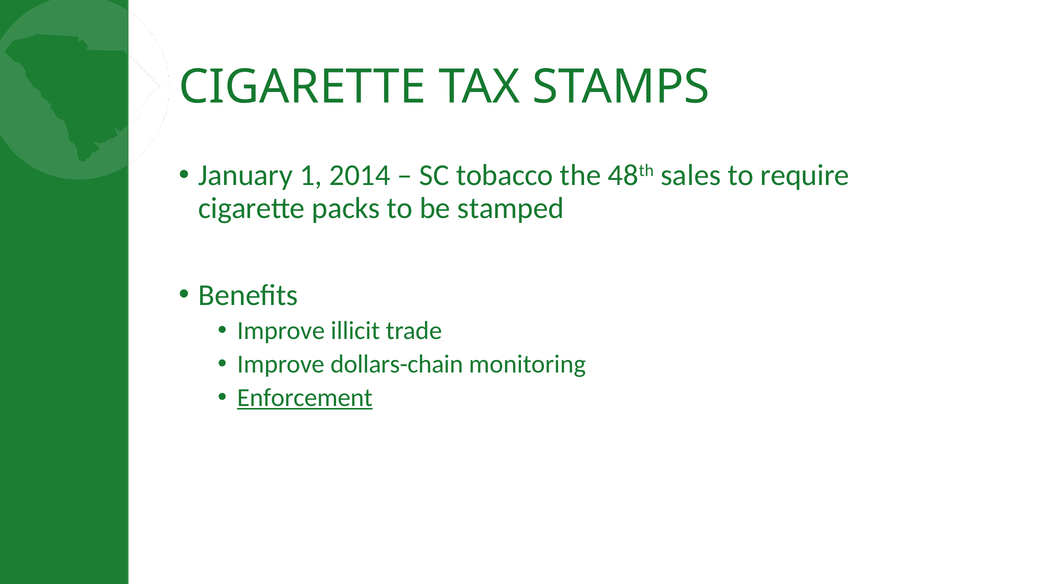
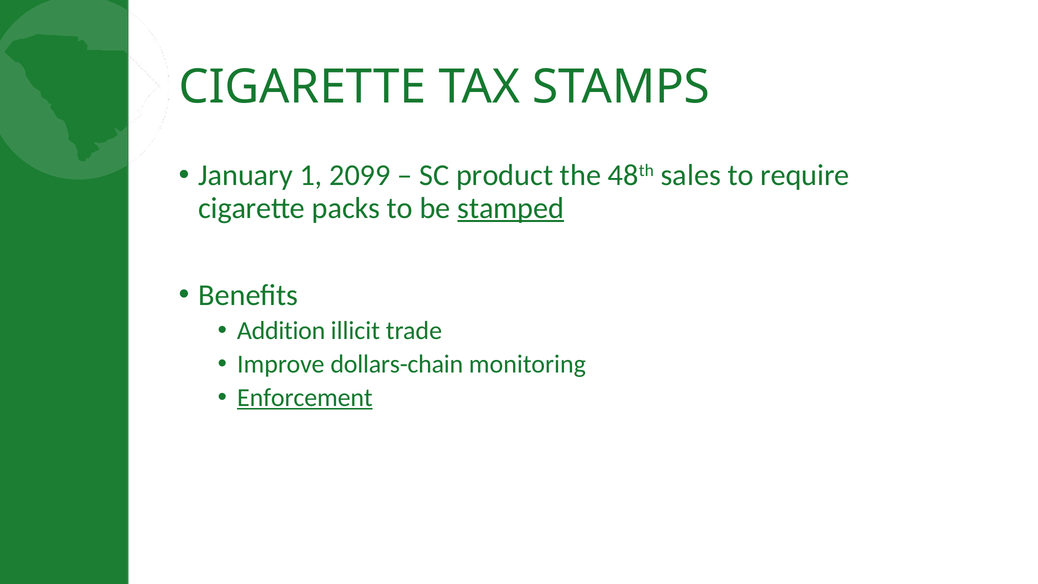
2014: 2014 -> 2099 (360, 175)
tobacco: tobacco -> product (505, 175)
stamped underline: none -> present (511, 208)
Improve: Improve -> Addition (281, 331)
